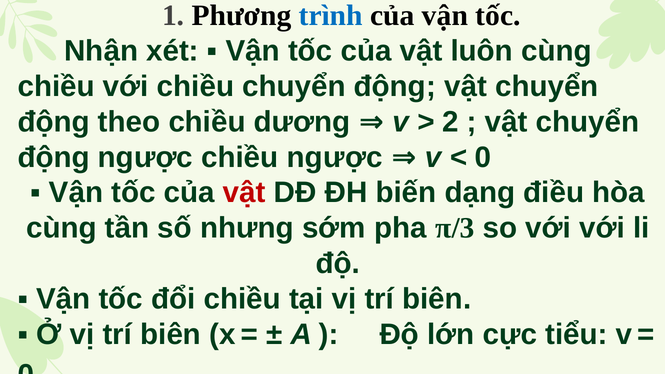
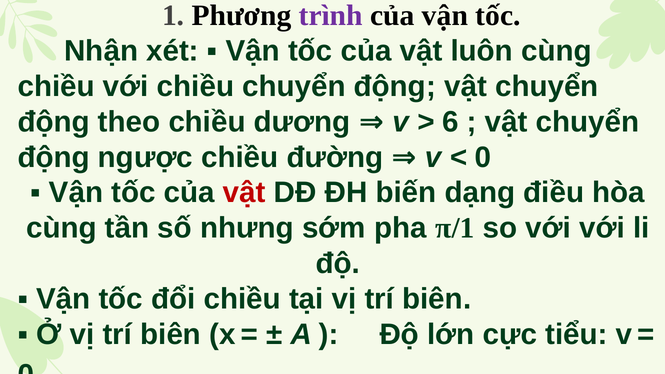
trình colour: blue -> purple (331, 16)
2: 2 -> 6 (451, 122)
chiều ngược: ngược -> đường (335, 157)
π/3: π/3 -> π/1 (455, 228)
